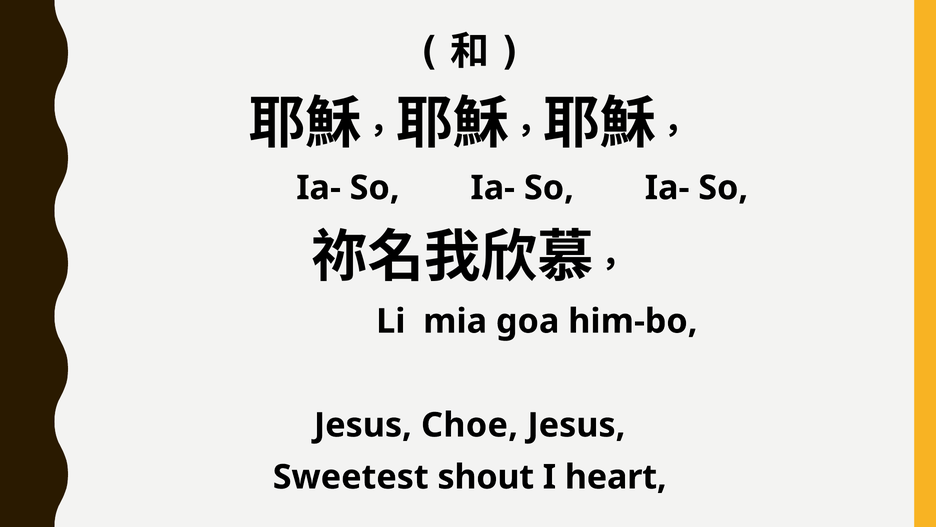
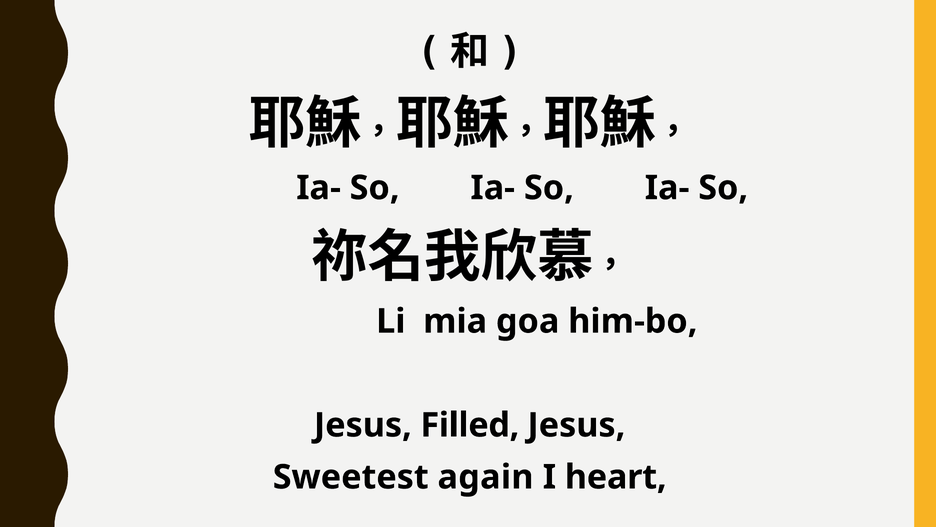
Choe: Choe -> Filled (470, 425)
shout: shout -> again (486, 477)
